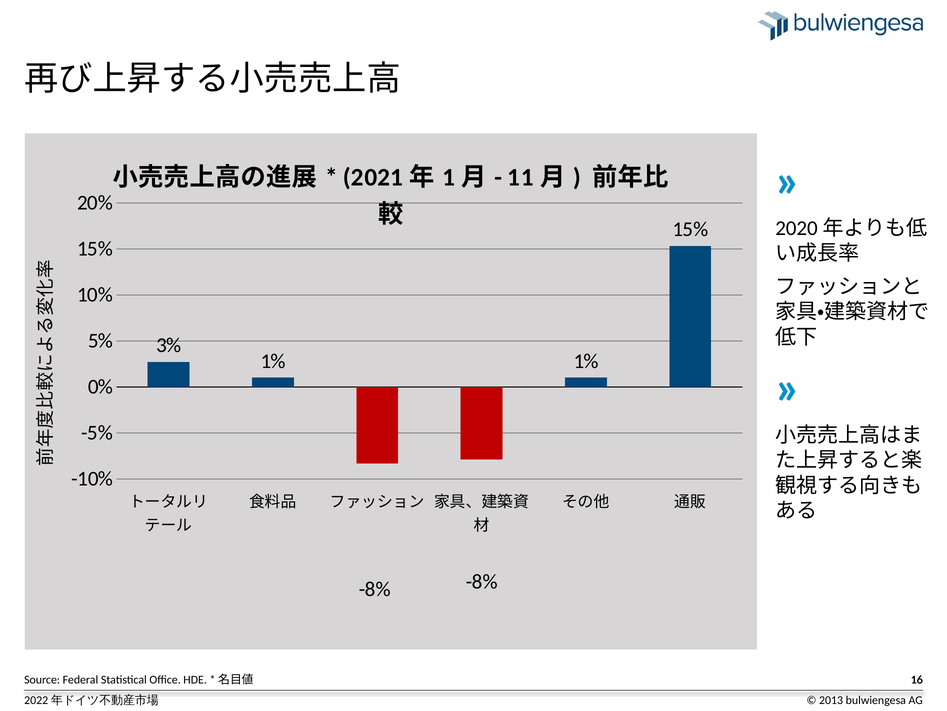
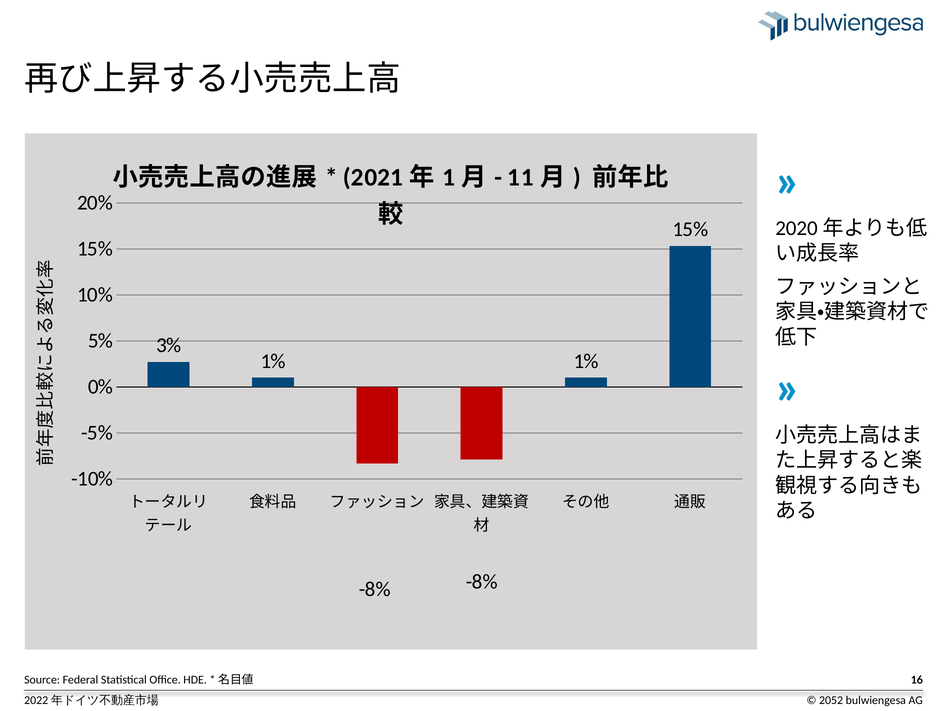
2013: 2013 -> 2052 (831, 700)
